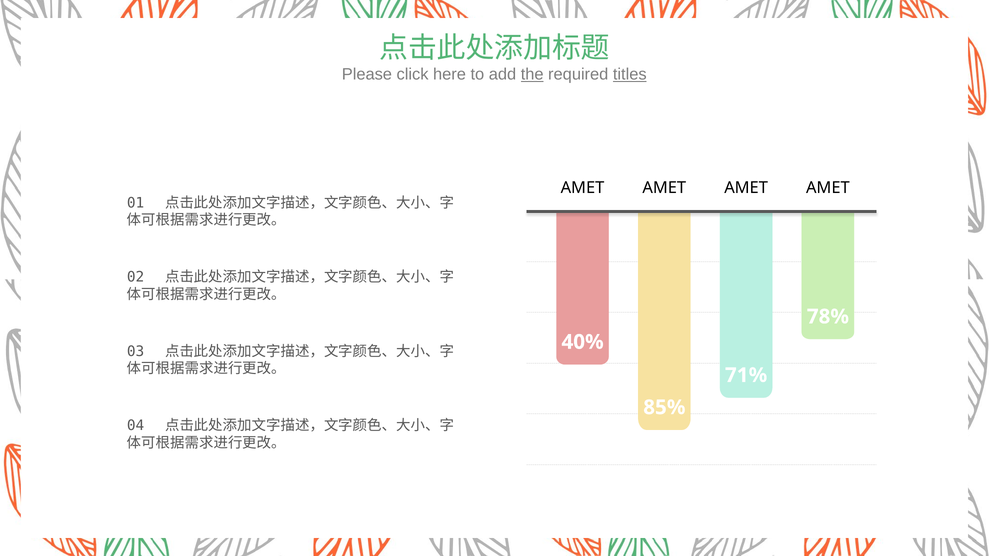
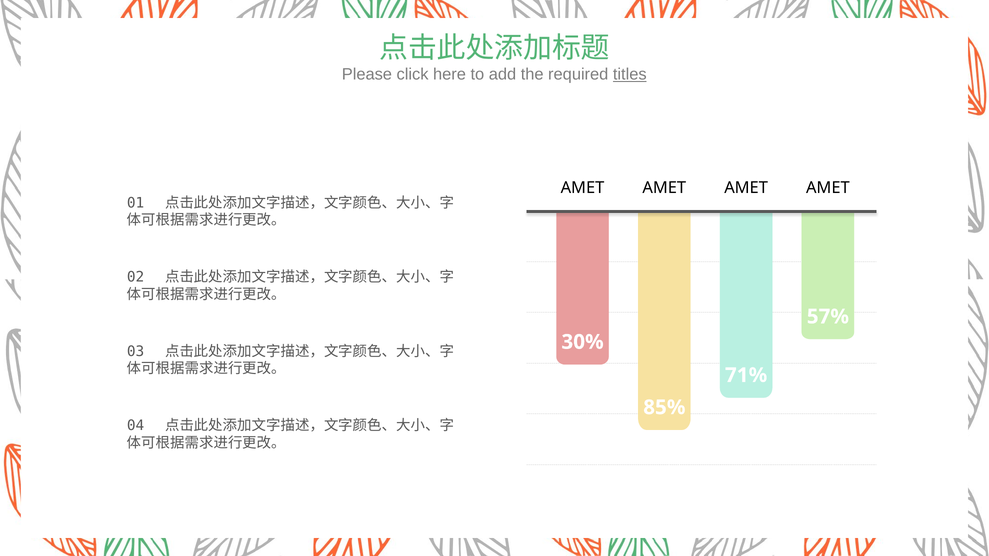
the underline: present -> none (532, 74)
78%: 78% -> 57% (828, 317)
40%: 40% -> 30% (583, 342)
